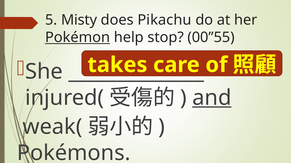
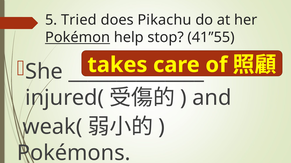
Misty: Misty -> Tried (79, 20)
00’’55: 00’’55 -> 41’’55 (211, 38)
and underline: present -> none (212, 98)
